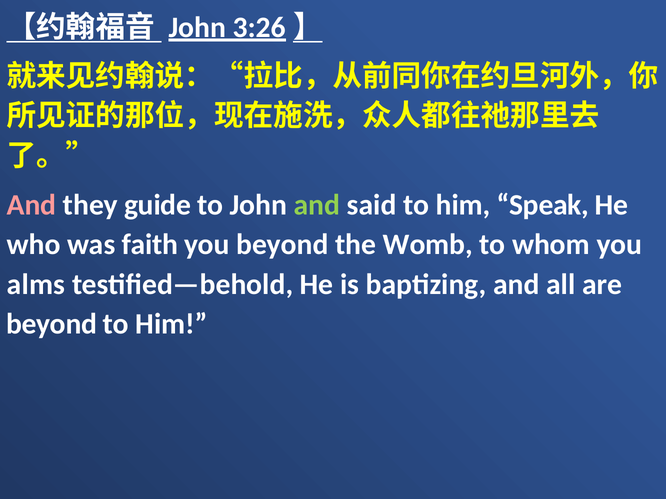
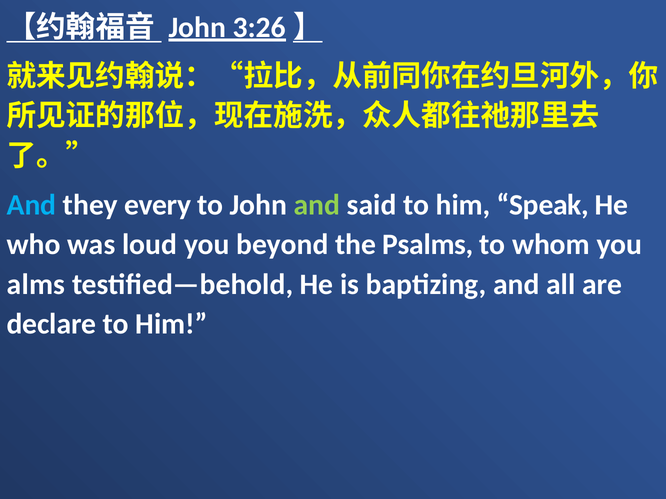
And colour: pink -> light blue (31, 205)
guide: guide -> every (158, 205)
faith: faith -> loud (150, 245)
Womb: Womb -> Psalms (428, 245)
beyond: beyond -> declare (51, 324)
